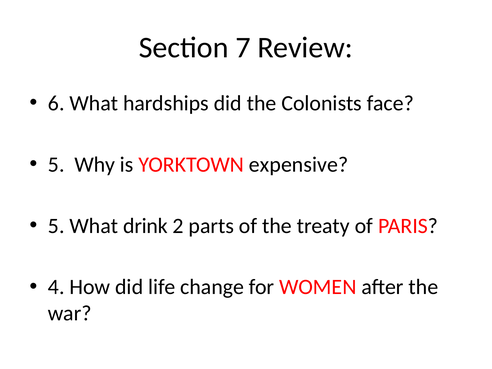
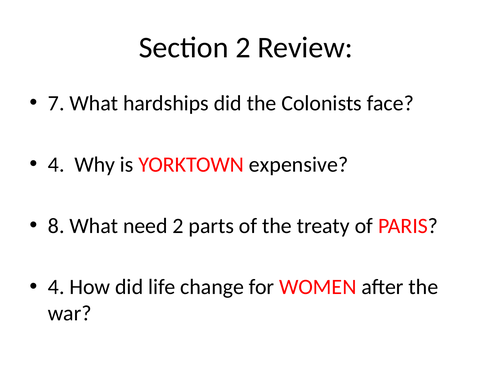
Section 7: 7 -> 2 (243, 48)
6: 6 -> 7 (56, 103)
5: 5 -> 4 (56, 165)
5: 5 -> 8 (56, 226)
drink: drink -> need (145, 226)
